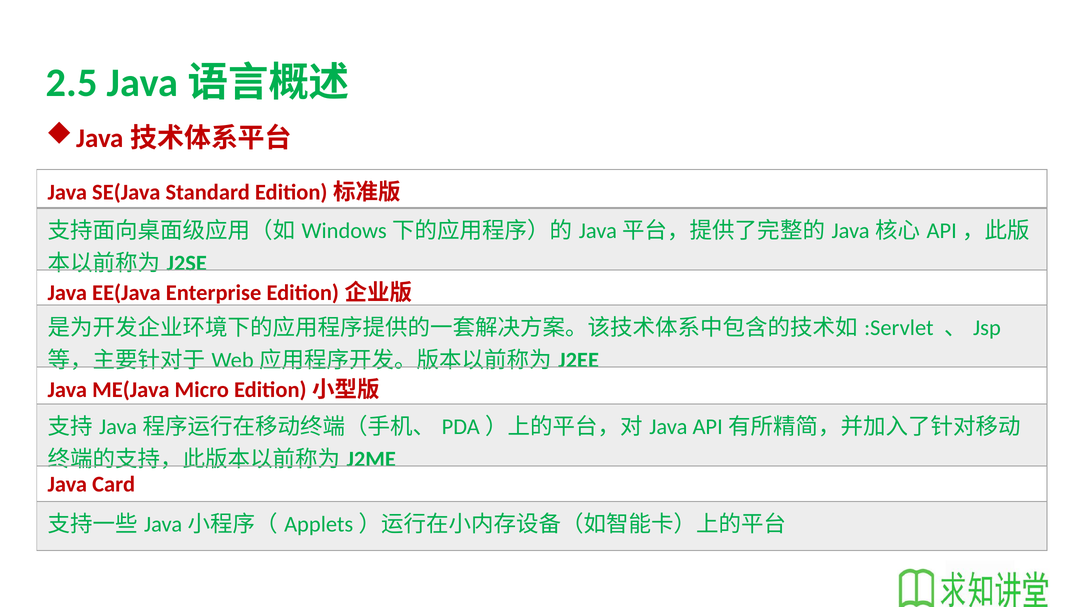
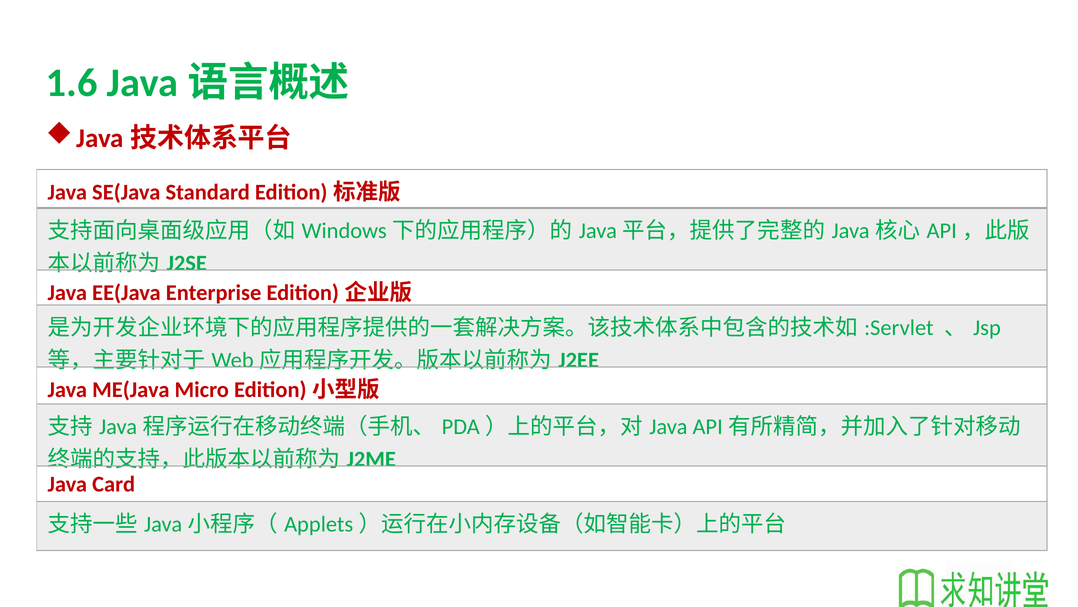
2.5: 2.5 -> 1.6 (72, 83)
